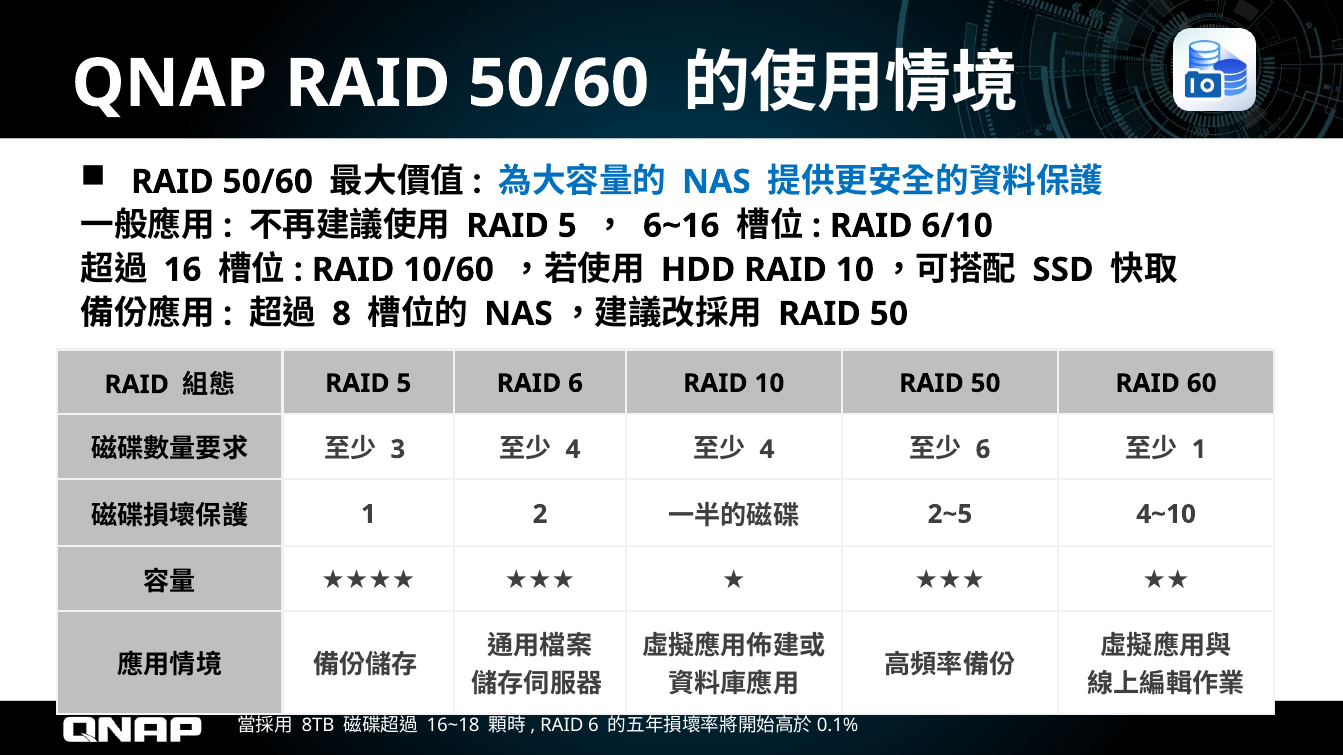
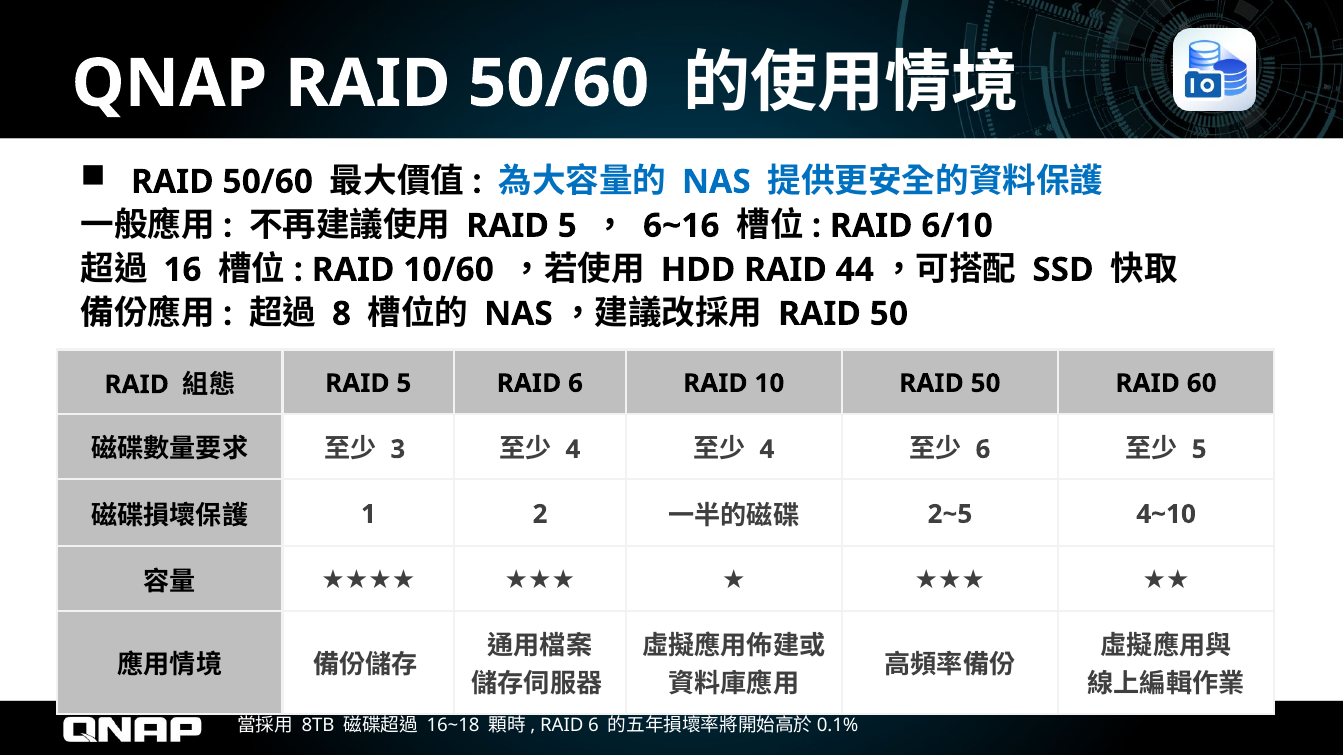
HDD RAID 10: 10 -> 44 (855, 270)
1: 1 -> 5 (1199, 450)
